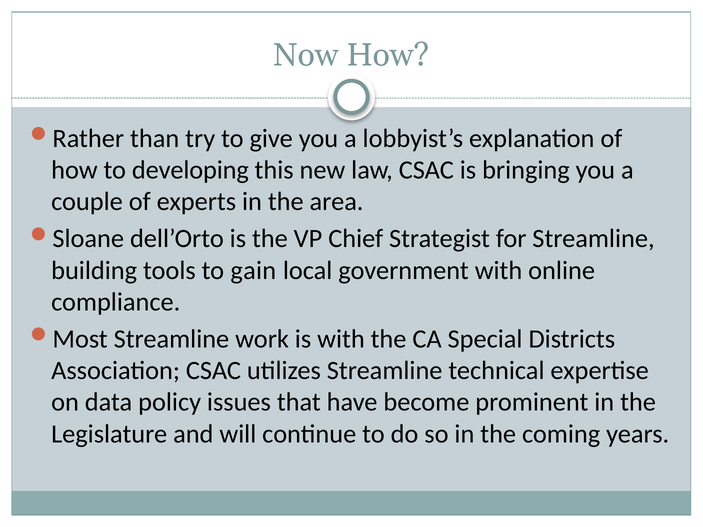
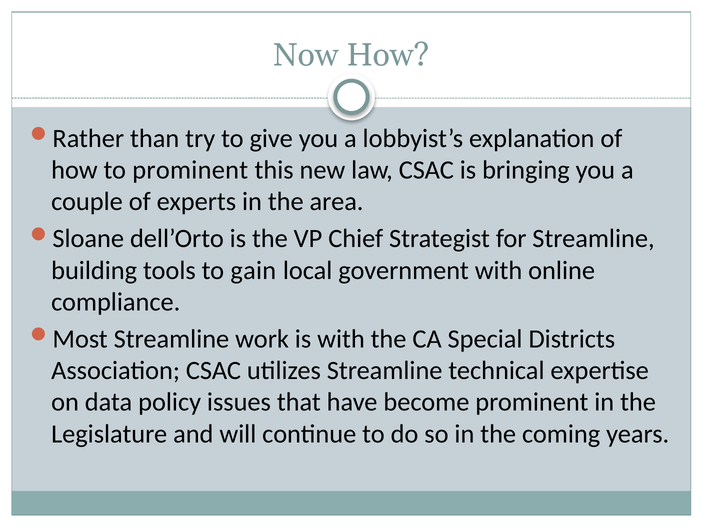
to developing: developing -> prominent (190, 170)
